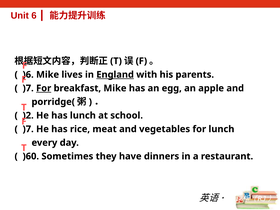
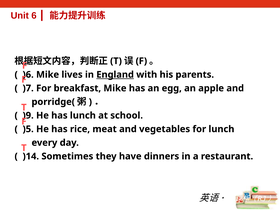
For underline: present -> none (44, 88)
)2: )2 -> )9 (28, 115)
)7: )7 -> )5 (28, 129)
)60: )60 -> )14 (31, 156)
